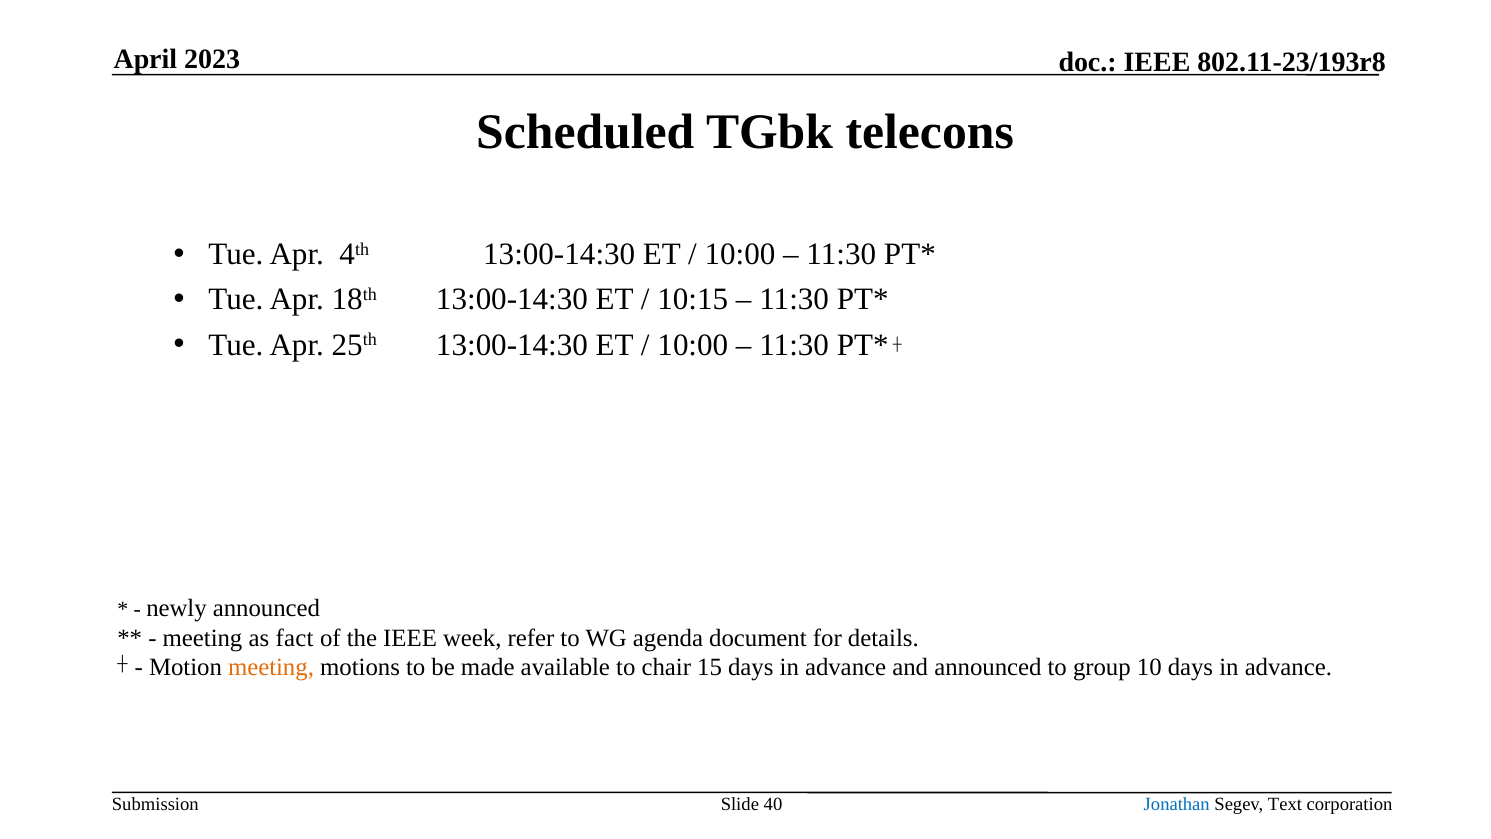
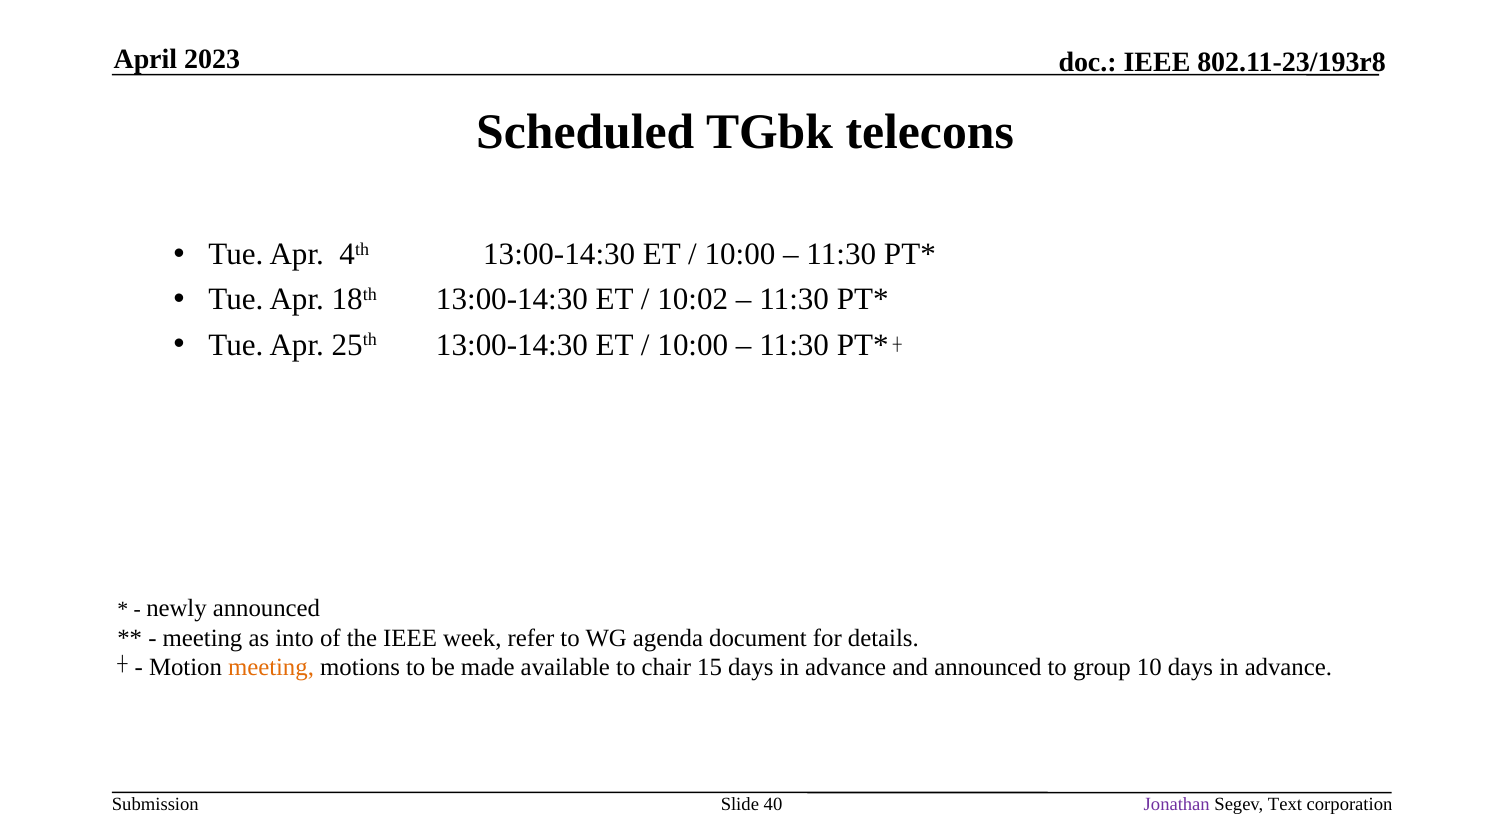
10:15: 10:15 -> 10:02 (693, 300)
fact: fact -> into (295, 638)
Jonathan colour: blue -> purple (1177, 804)
